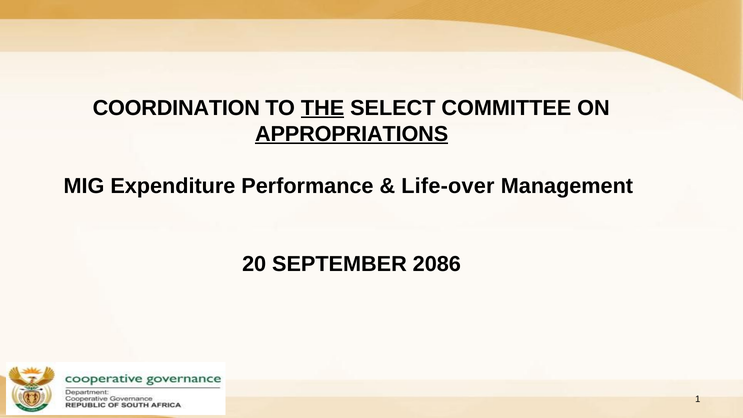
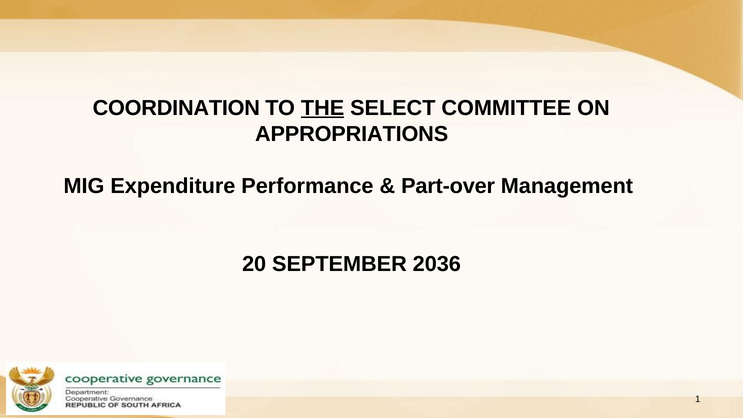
APPROPRIATIONS underline: present -> none (352, 134)
Life-over: Life-over -> Part-over (448, 186)
2086: 2086 -> 2036 (437, 264)
